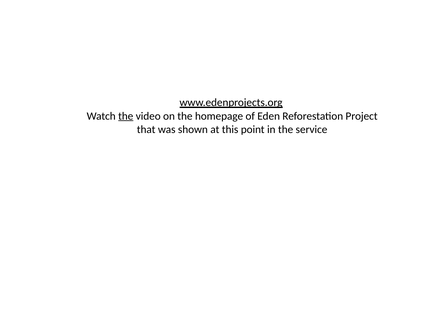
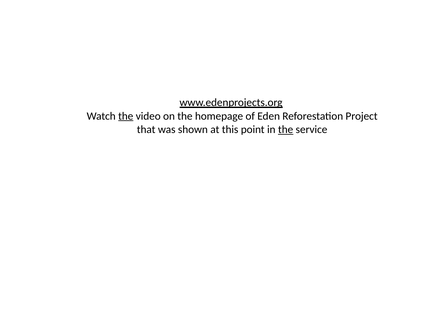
the underline: none -> present (286, 130)
